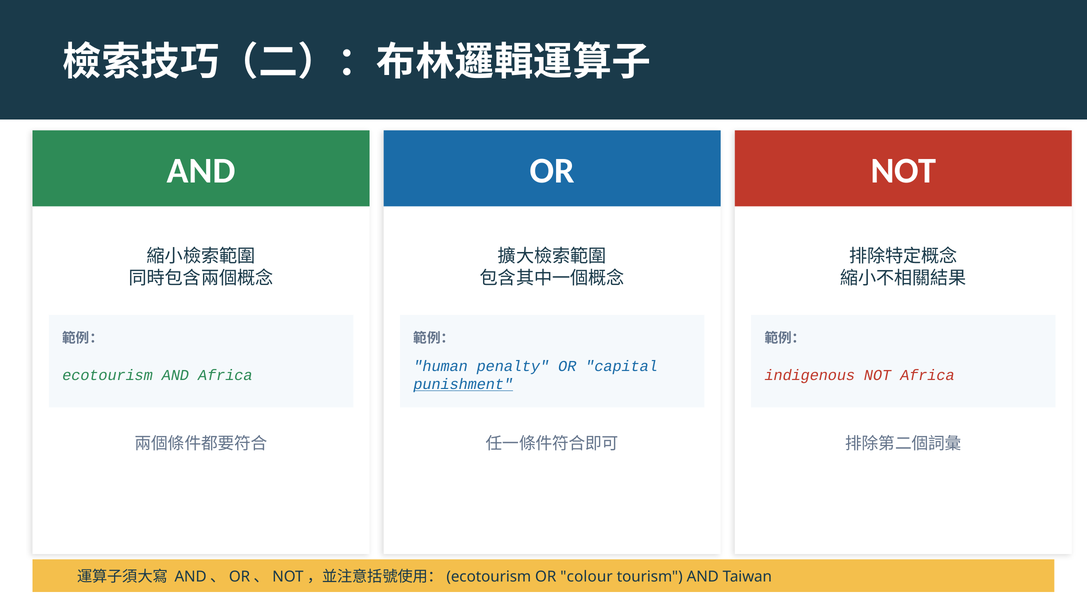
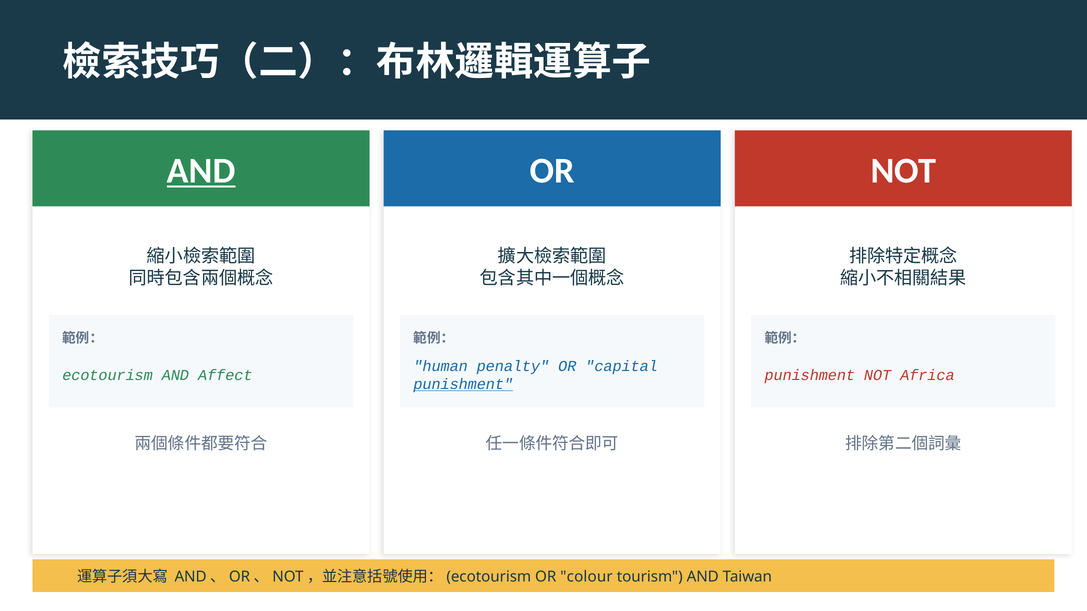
AND underline: none -> present (201, 171)
AND Africa: Africa -> Affect (225, 375)
indigenous: indigenous -> punishment (810, 375)
